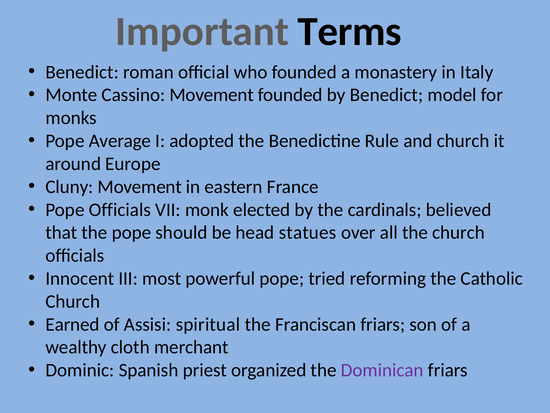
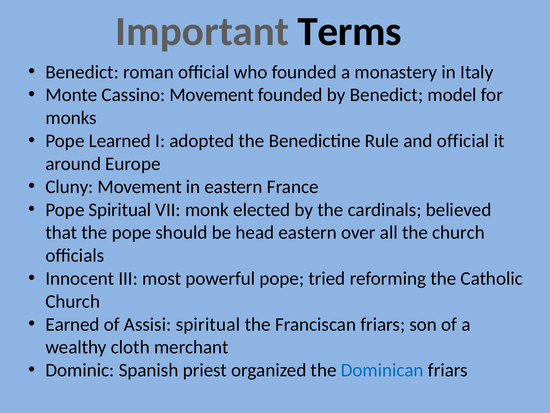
Average: Average -> Learned (120, 141)
and church: church -> official (463, 141)
Pope Officials: Officials -> Spiritual (120, 209)
head statues: statues -> eastern (308, 232)
Dominican colour: purple -> blue (382, 370)
